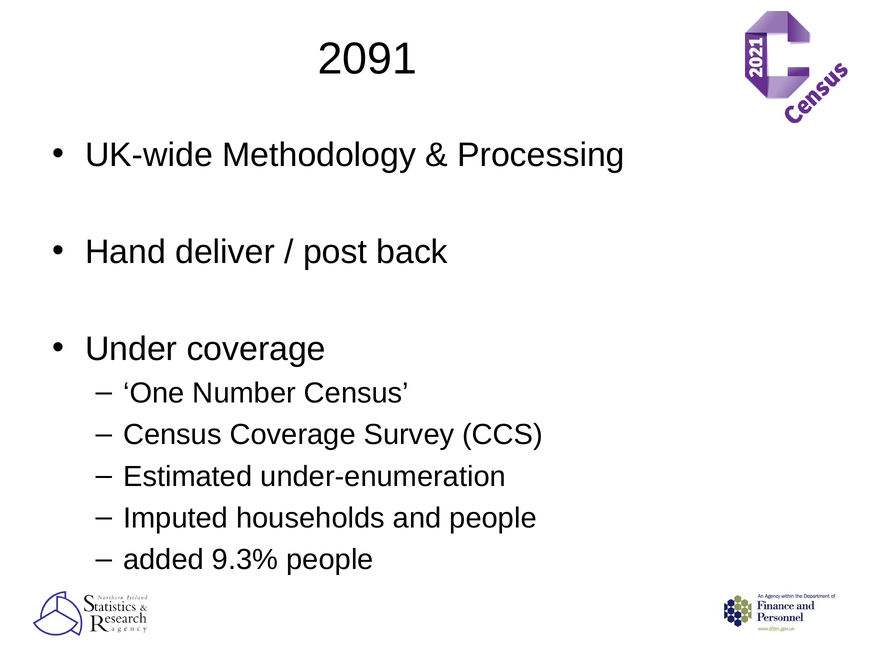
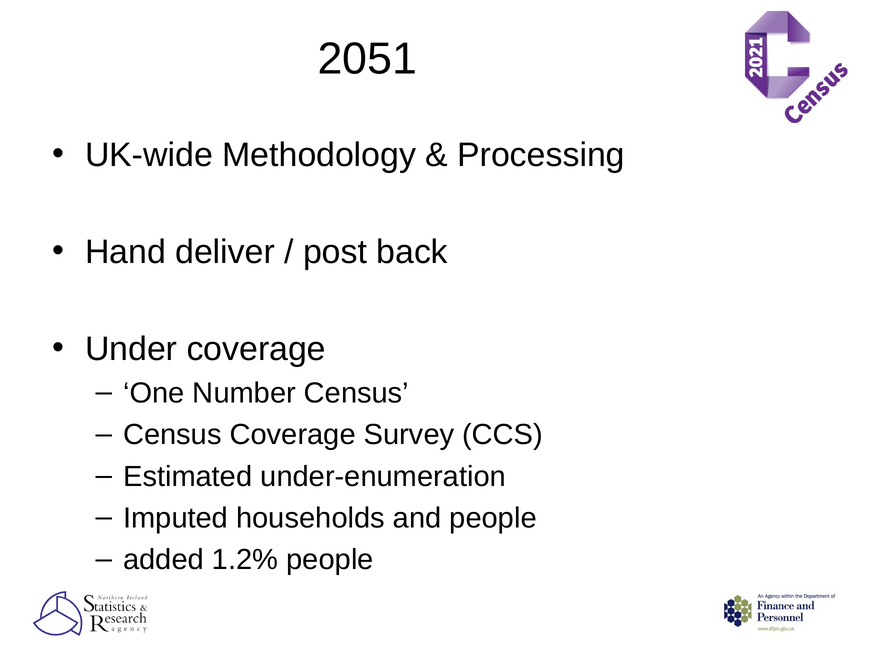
2091: 2091 -> 2051 (367, 59)
9.3%: 9.3% -> 1.2% (245, 560)
